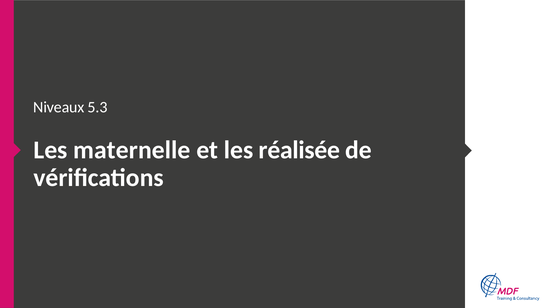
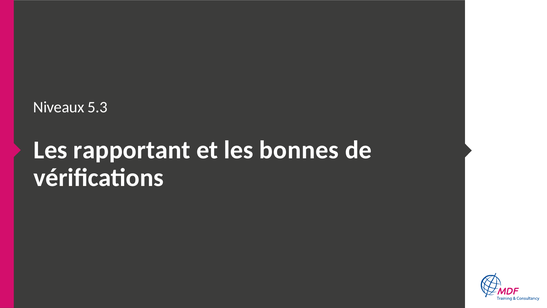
maternelle: maternelle -> rapportant (132, 150)
réalisée: réalisée -> bonnes (299, 150)
